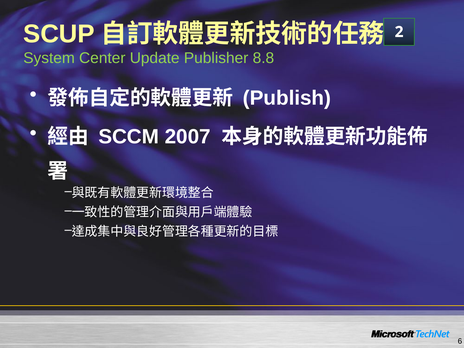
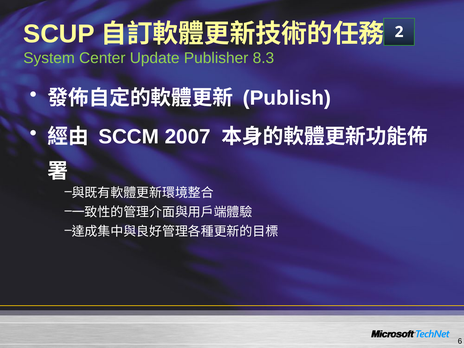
8.8: 8.8 -> 8.3 (263, 58)
